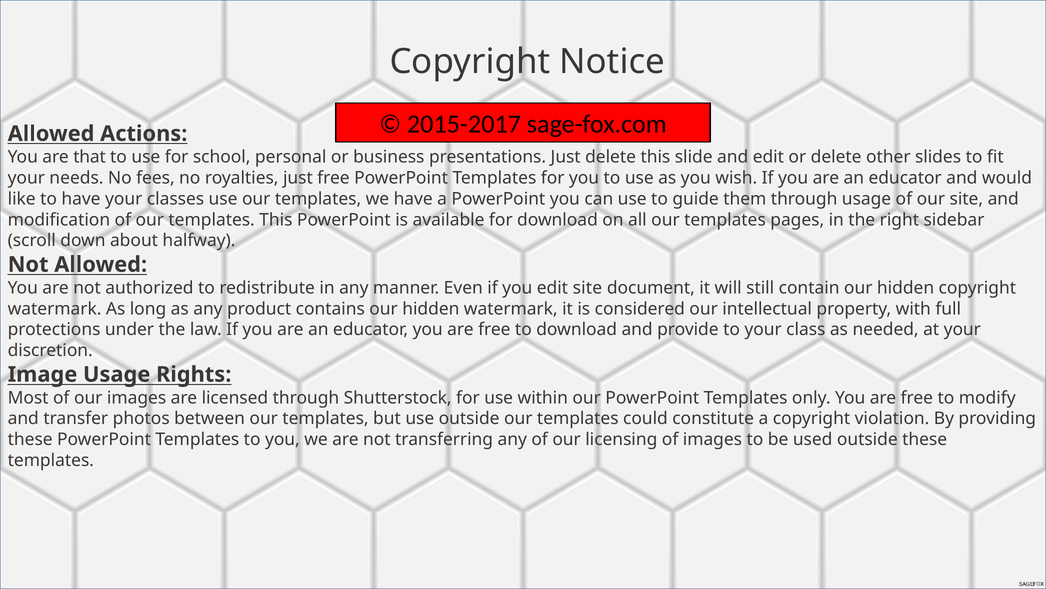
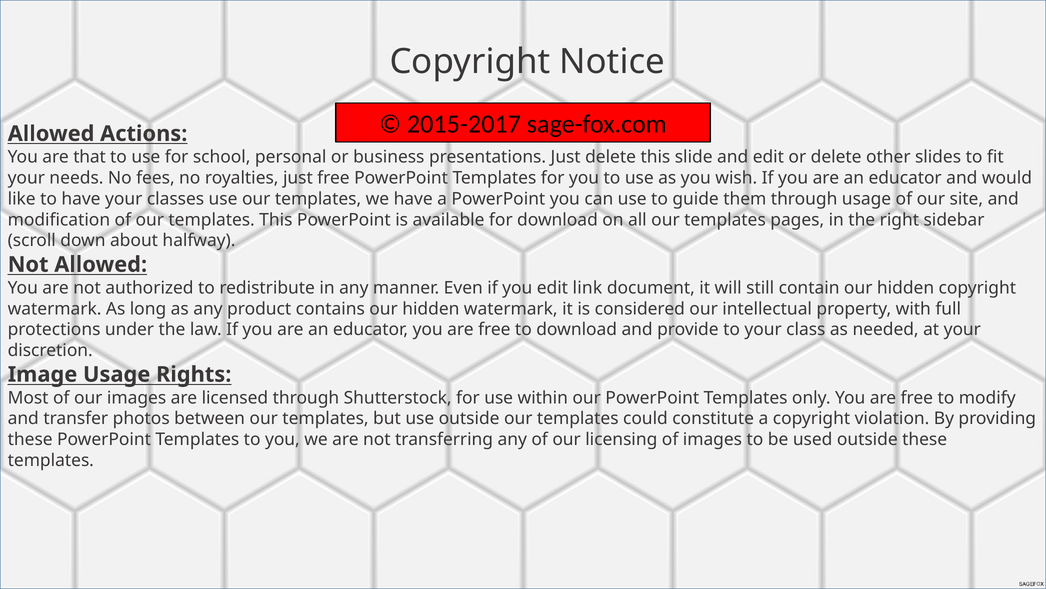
edit site: site -> link (587, 288)
